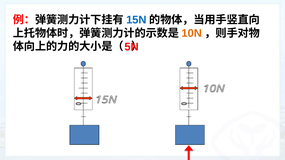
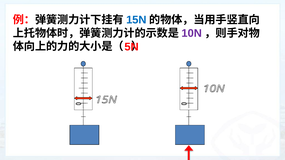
10N colour: orange -> purple (192, 33)
